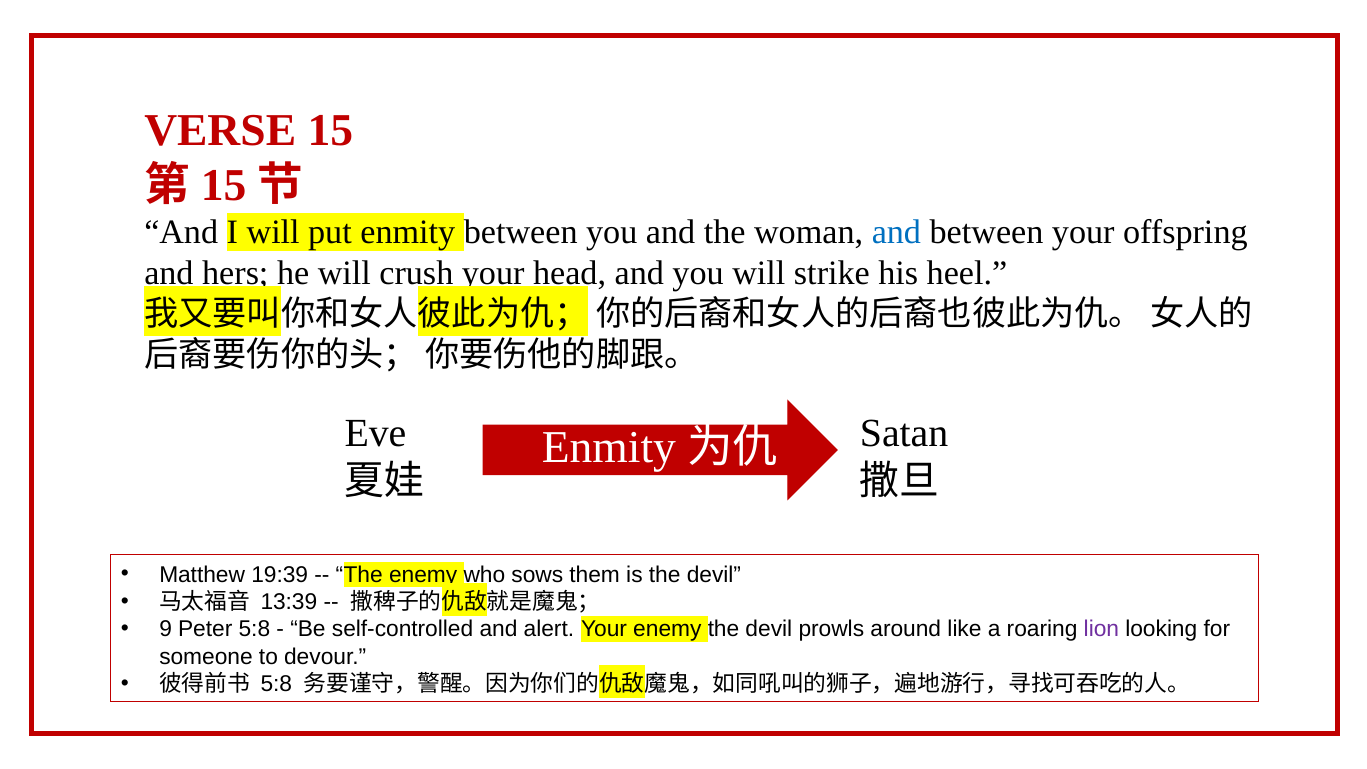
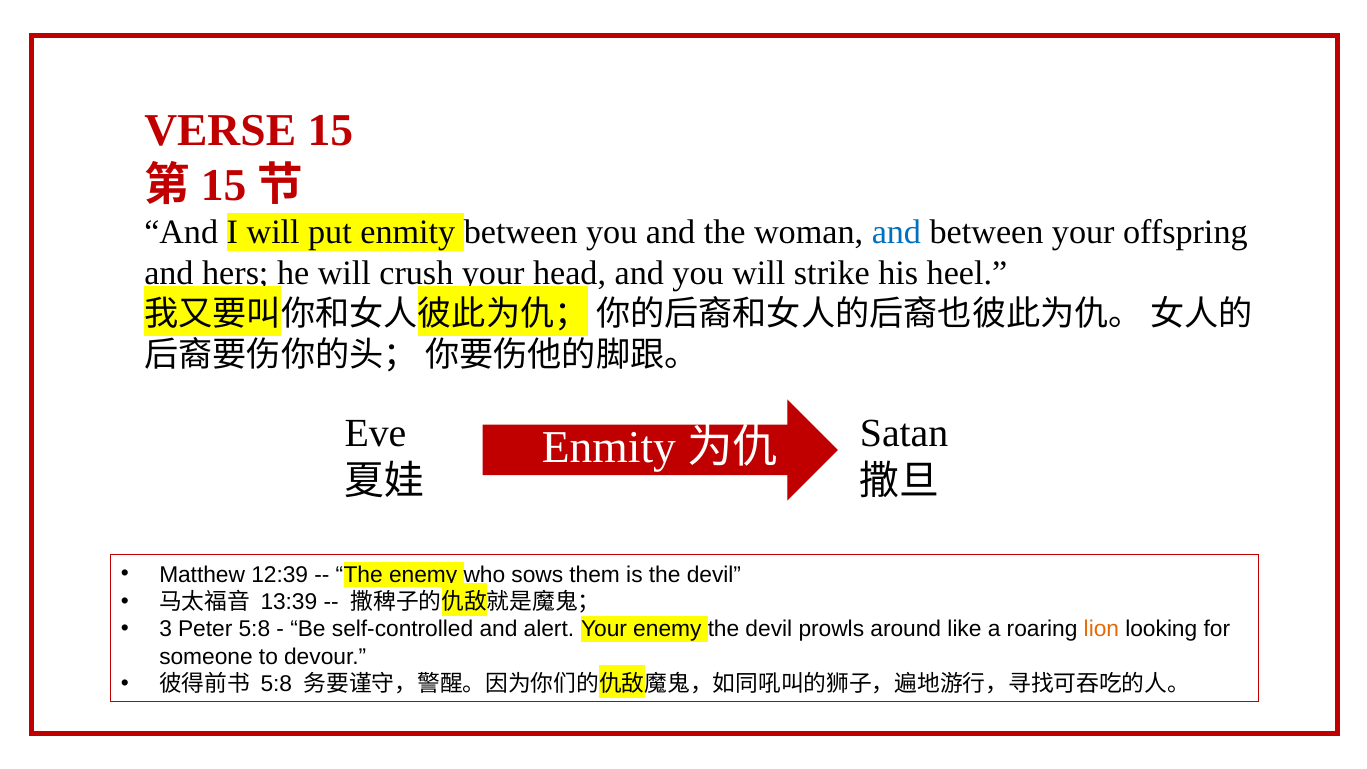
19:39: 19:39 -> 12:39 (280, 575)
9: 9 -> 3 (166, 629)
lion colour: purple -> orange (1101, 629)
